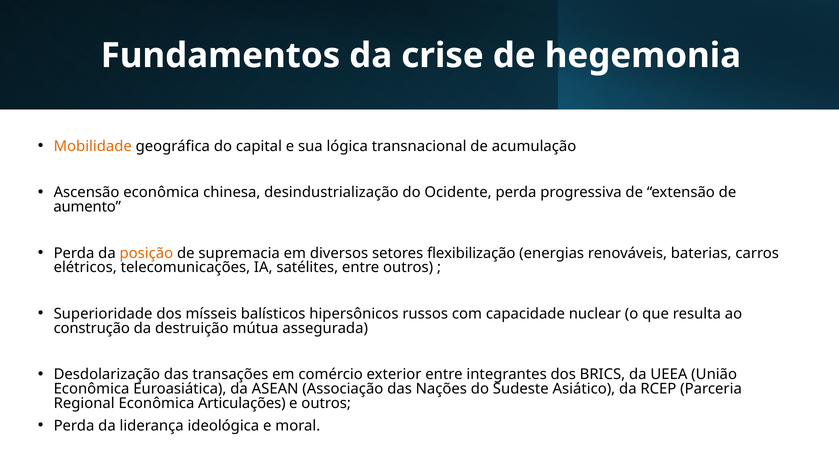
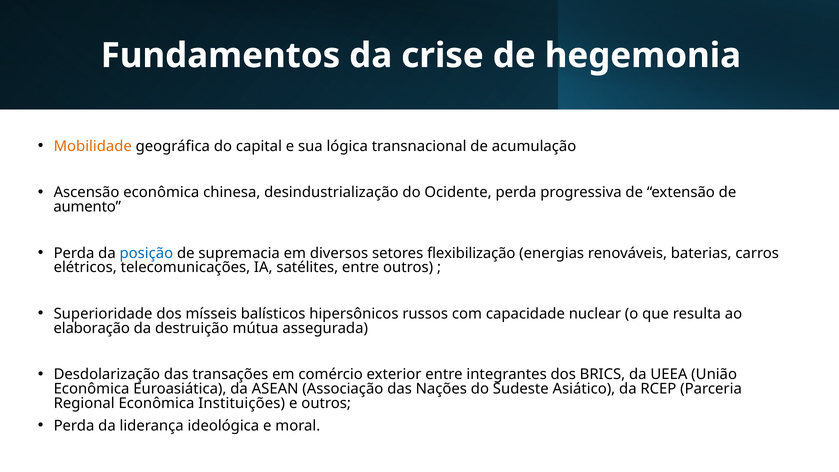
posição colour: orange -> blue (146, 253)
construção: construção -> elaboração (92, 328)
Articulações: Articulações -> Instituições (242, 403)
